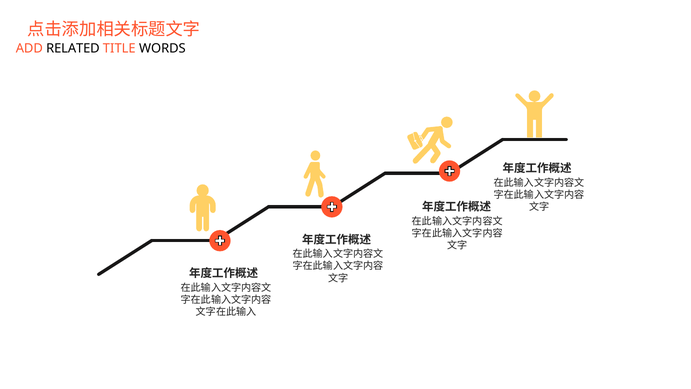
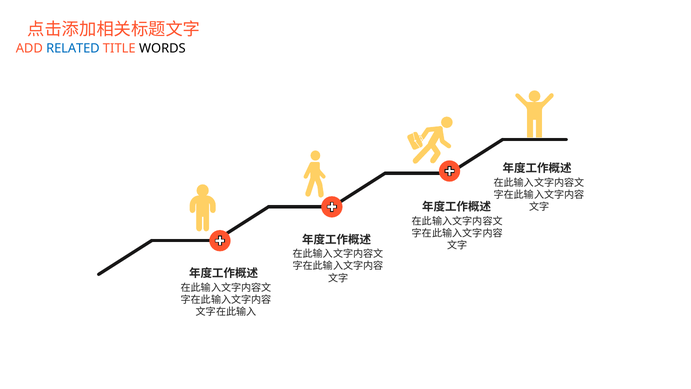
RELATED colour: black -> blue (73, 49)
